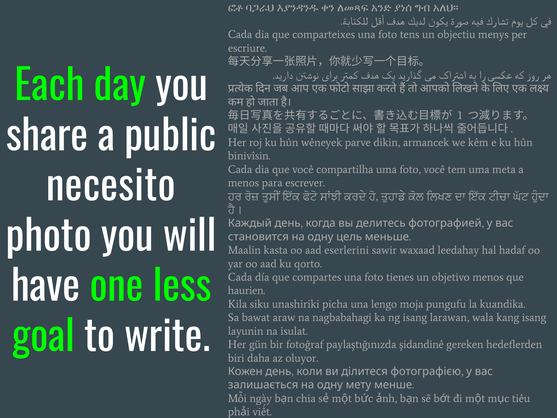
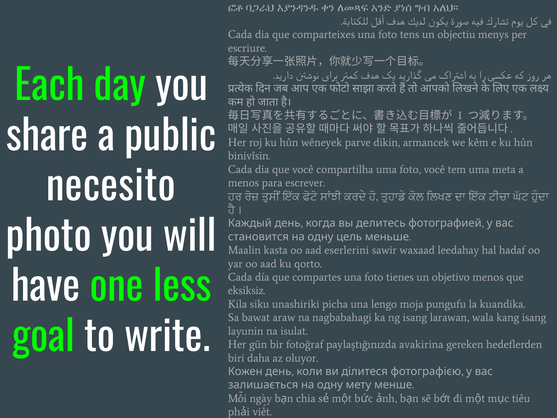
haurien: haurien -> eksiksiz (247, 290)
şidandinê: şidandinê -> avakirina (421, 344)
